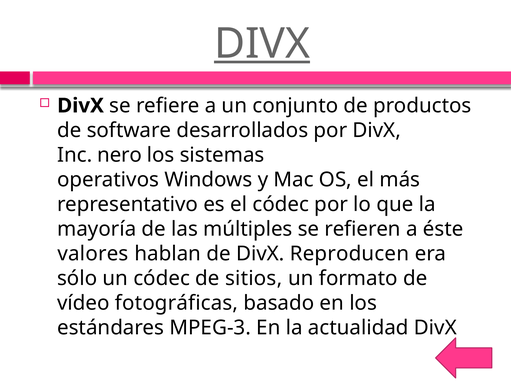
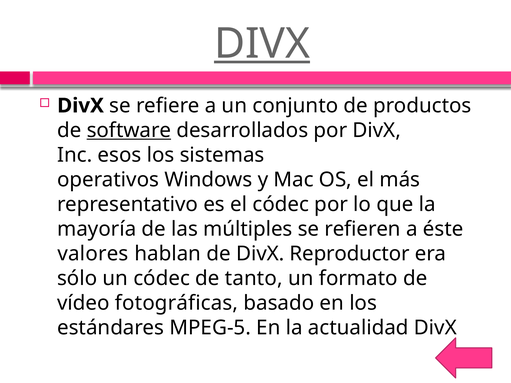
software underline: none -> present (129, 130)
nero: nero -> esos (120, 155)
Reproducen: Reproducen -> Reproductor (350, 254)
sitios: sitios -> tanto (254, 279)
MPEG-3: MPEG-3 -> MPEG-5 (210, 328)
